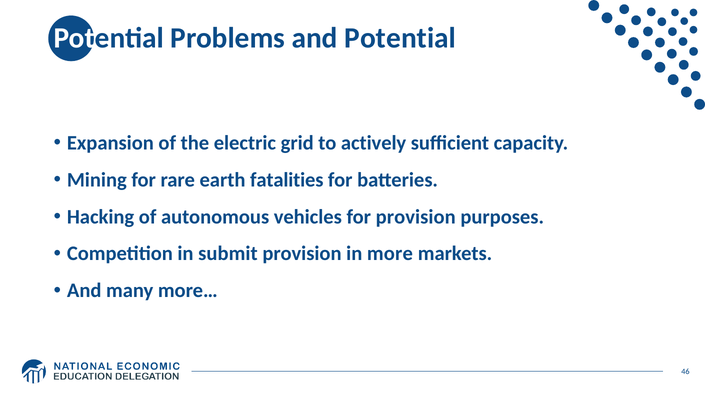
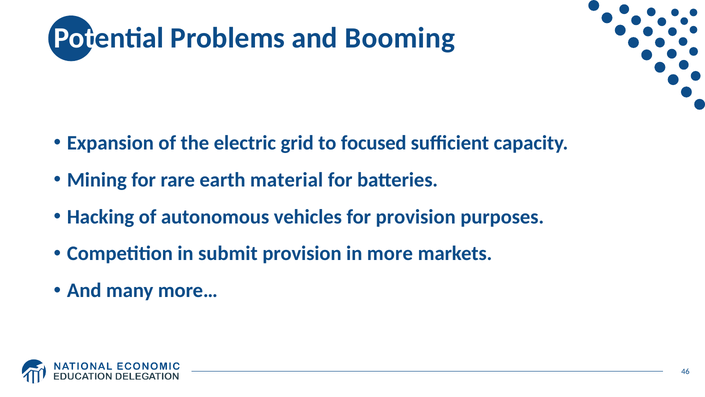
and Potential: Potential -> Booming (400, 38)
actively: actively -> focused (374, 143)
fatalities: fatalities -> material (287, 180)
